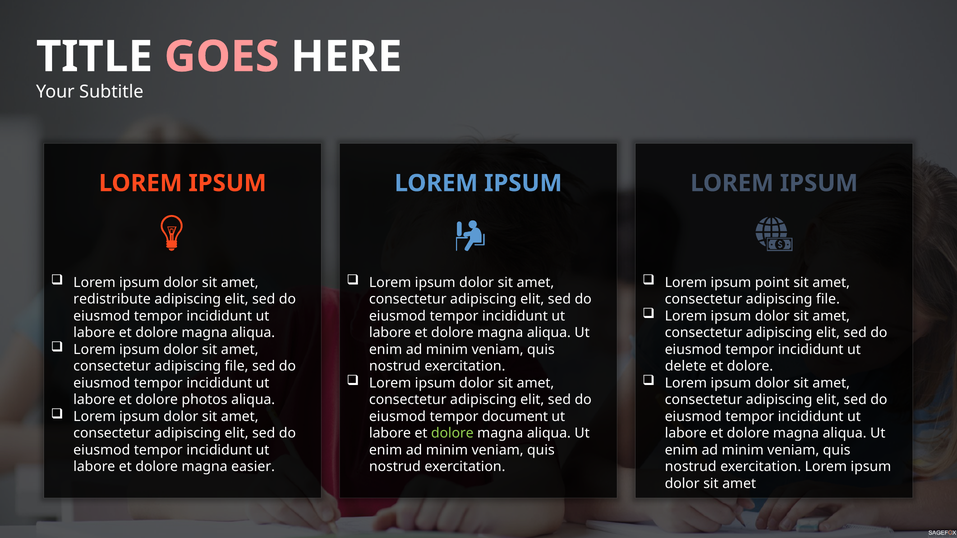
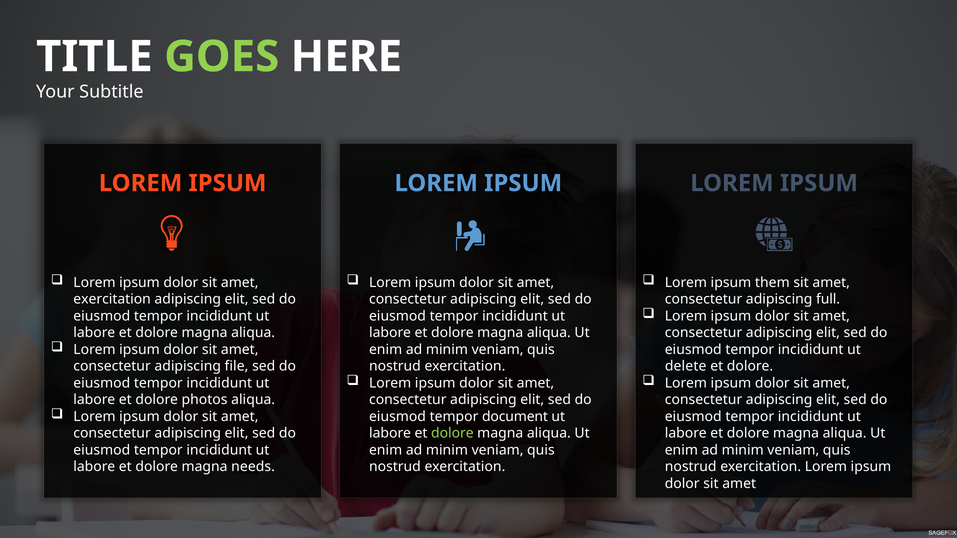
GOES colour: pink -> light green (222, 57)
point: point -> them (772, 283)
redistribute: redistribute -> exercitation (112, 299)
file: file -> full (828, 299)
easier: easier -> needs (253, 467)
